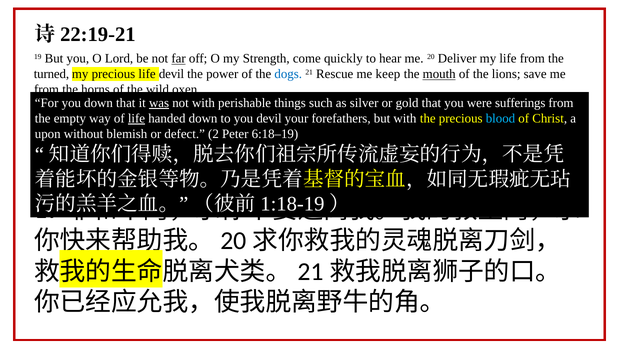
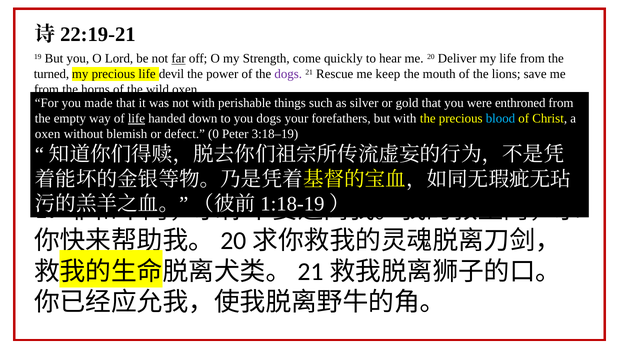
dogs colour: blue -> purple (288, 74)
mouth underline: present -> none (439, 74)
you down: down -> made (98, 103)
was underline: present -> none (159, 103)
sufferings: sufferings -> enthroned (520, 103)
you devil: devil -> dogs (269, 118)
upon: upon -> oxen (48, 134)
2: 2 -> 0 (213, 134)
6:18–19: 6:18–19 -> 3:18–19 (275, 134)
